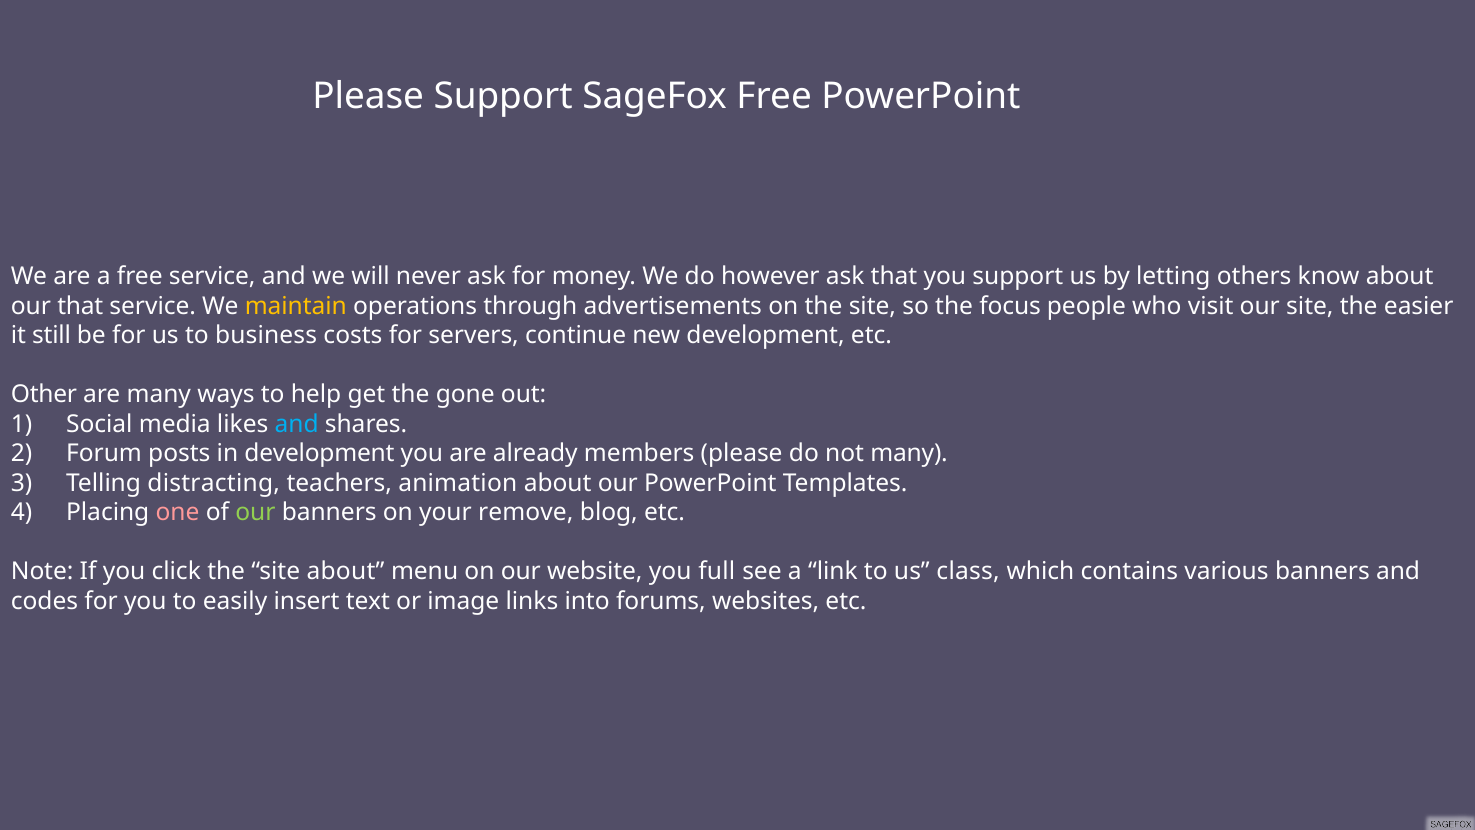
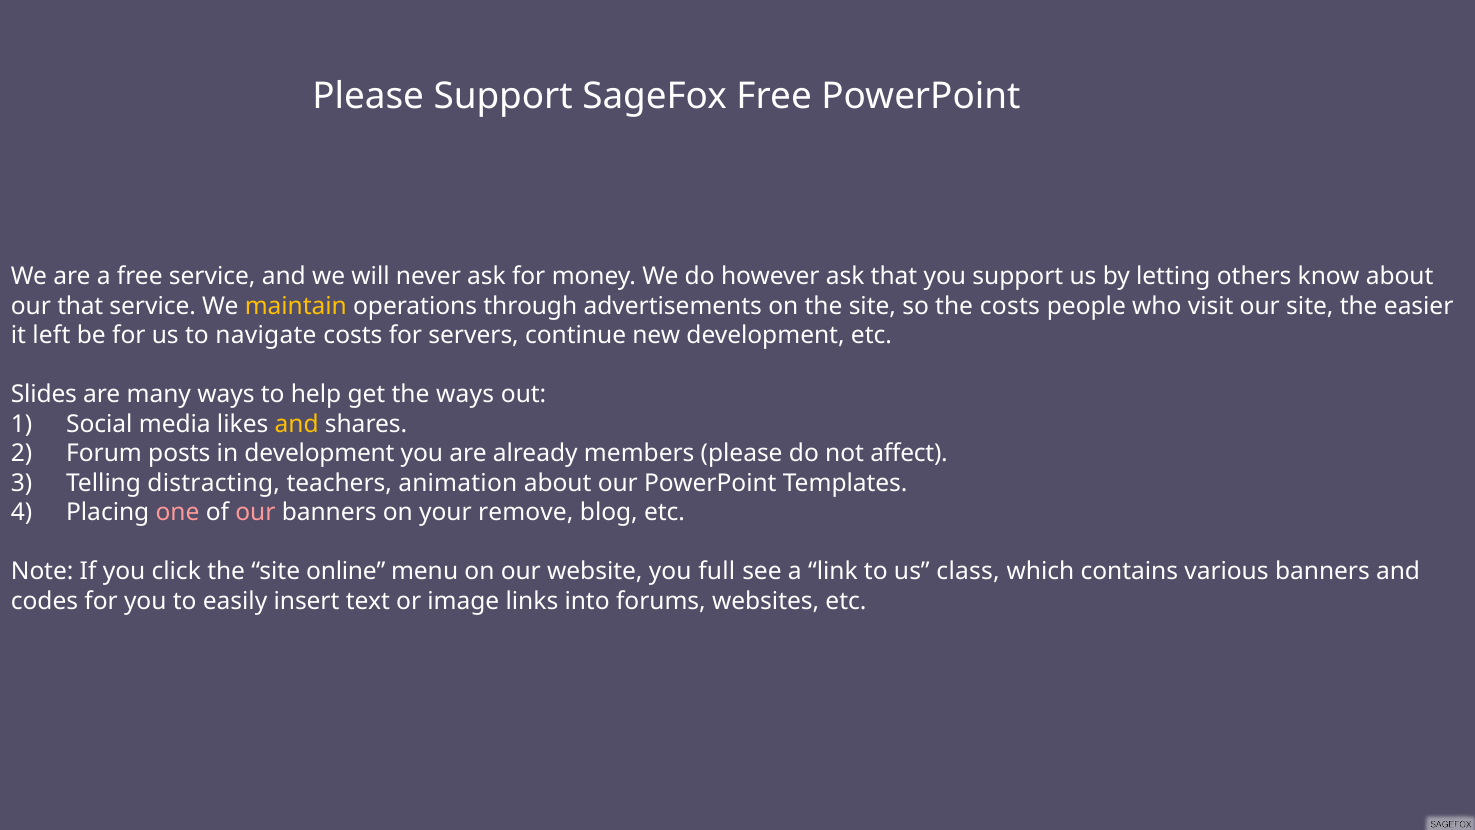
the focus: focus -> costs (1010, 306)
still: still -> left (51, 335)
business: business -> navigate (266, 335)
Other: Other -> Slides (44, 394)
the gone: gone -> ways (465, 394)
and colour: light blue -> yellow (297, 424)
not many: many -> affect (909, 453)
our colour: light green -> pink (255, 512)
site about: about -> online (346, 571)
